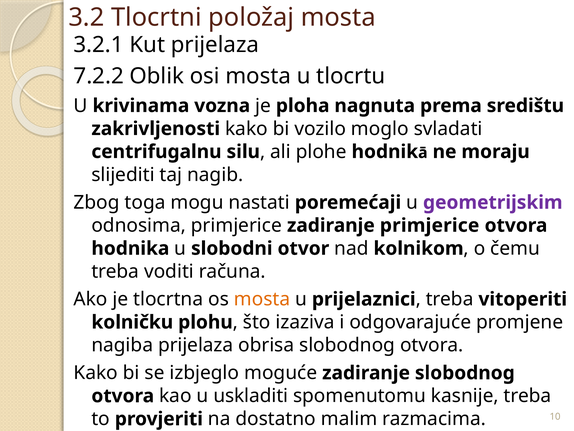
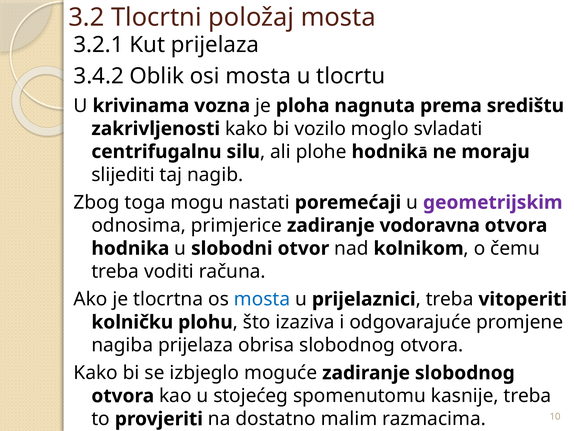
7.2.2: 7.2.2 -> 3.4.2 (99, 76)
zadiranje primjerice: primjerice -> vodoravna (430, 225)
mosta colour: orange -> blue (262, 299)
uskladiti: uskladiti -> stojećeg (251, 396)
